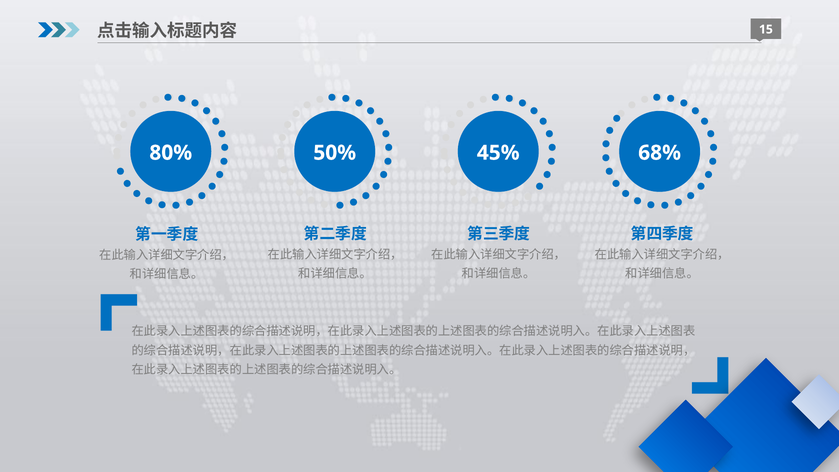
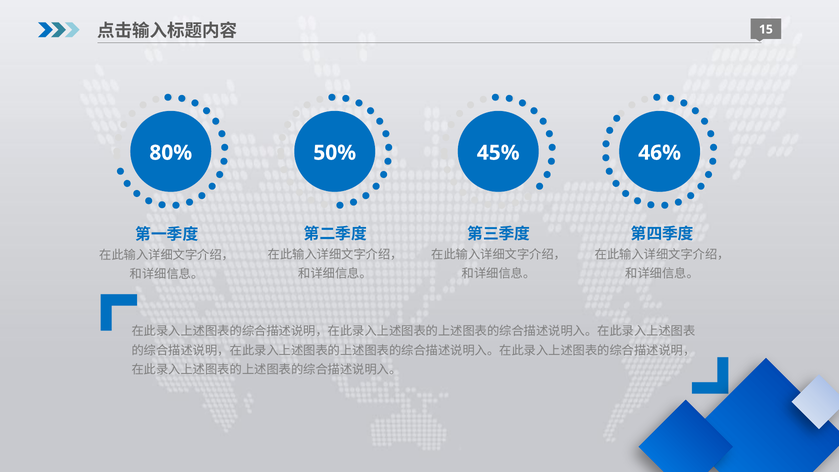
68%: 68% -> 46% (660, 153)
